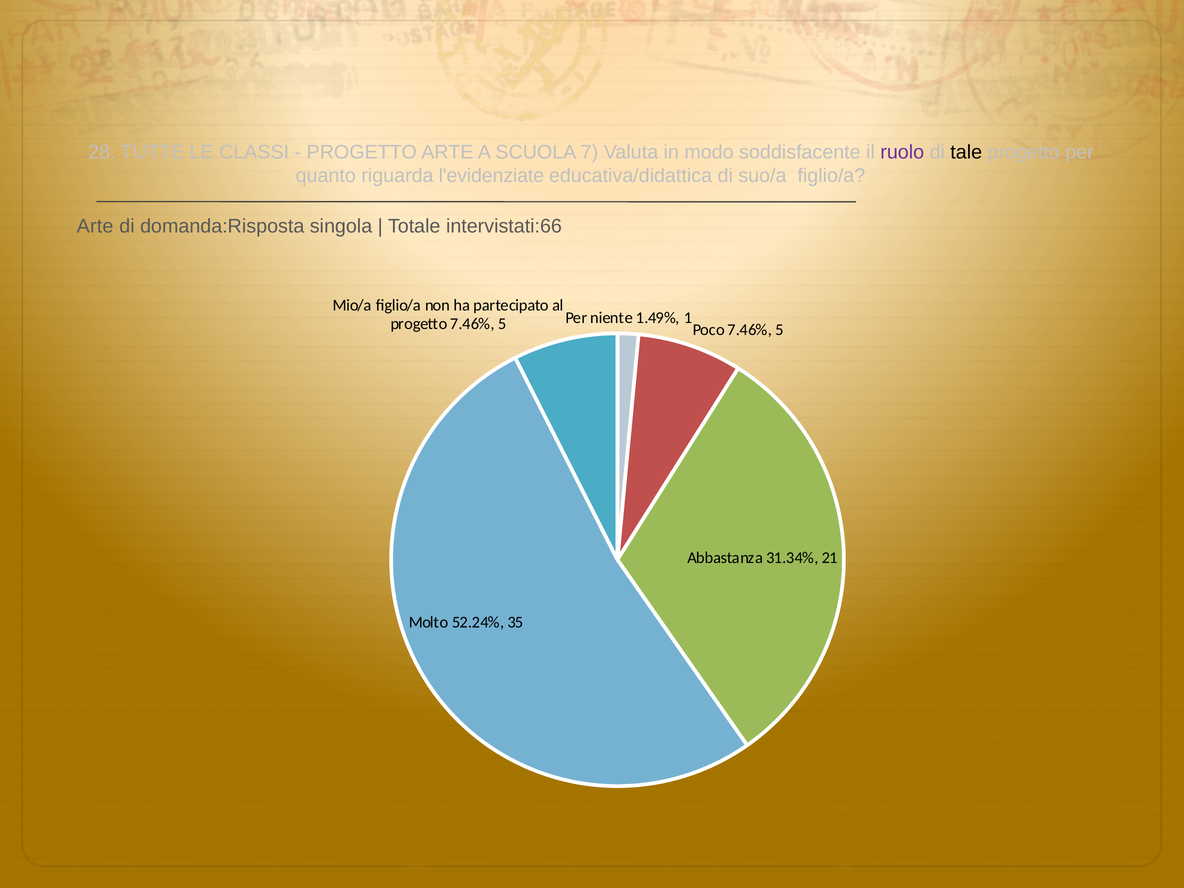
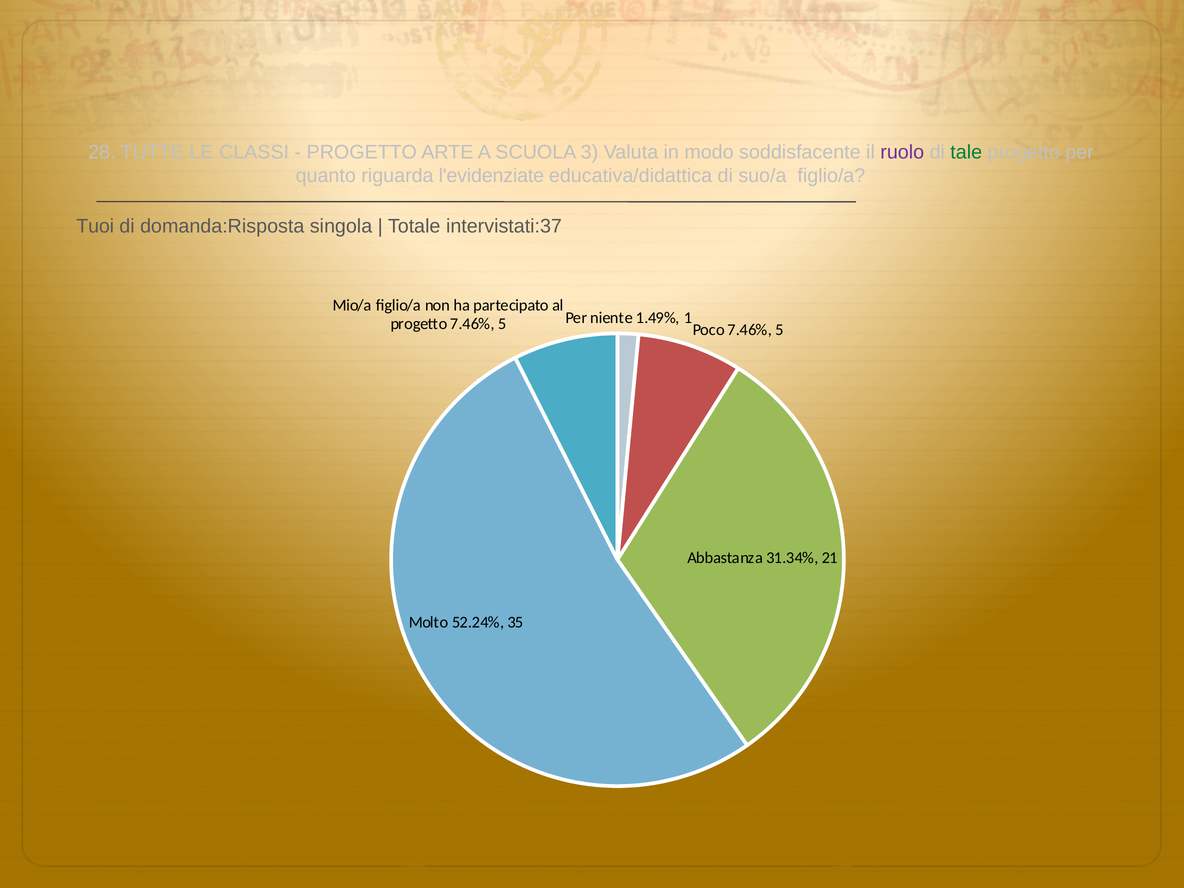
7: 7 -> 3 (589, 152)
tale colour: black -> green (966, 152)
Arte: Arte -> Tuoi (95, 226)
intervistati:66: intervistati:66 -> intervistati:37 (504, 226)
